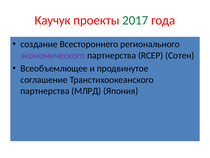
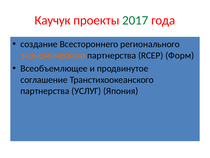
экономического colour: purple -> orange (53, 55)
Сотен: Сотен -> Форм (180, 55)
МЛРД: МЛРД -> УСЛУГ (86, 91)
